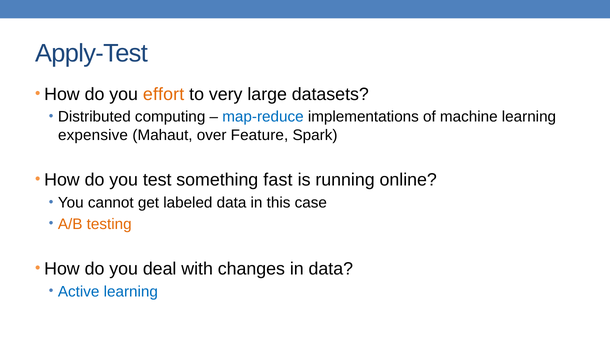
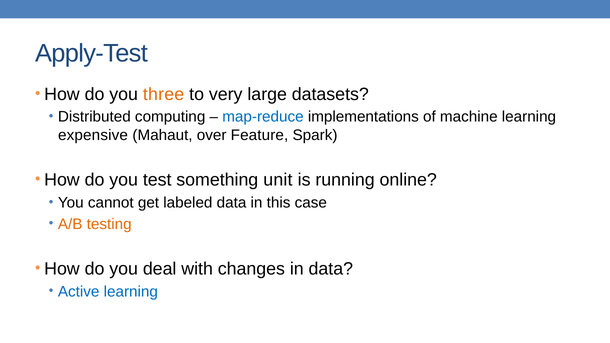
effort: effort -> three (164, 94)
fast: fast -> unit (278, 180)
